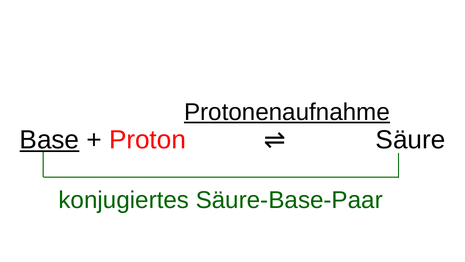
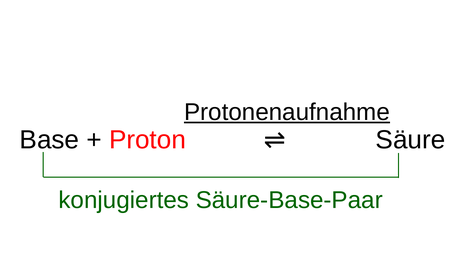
Base underline: present -> none (49, 140)
